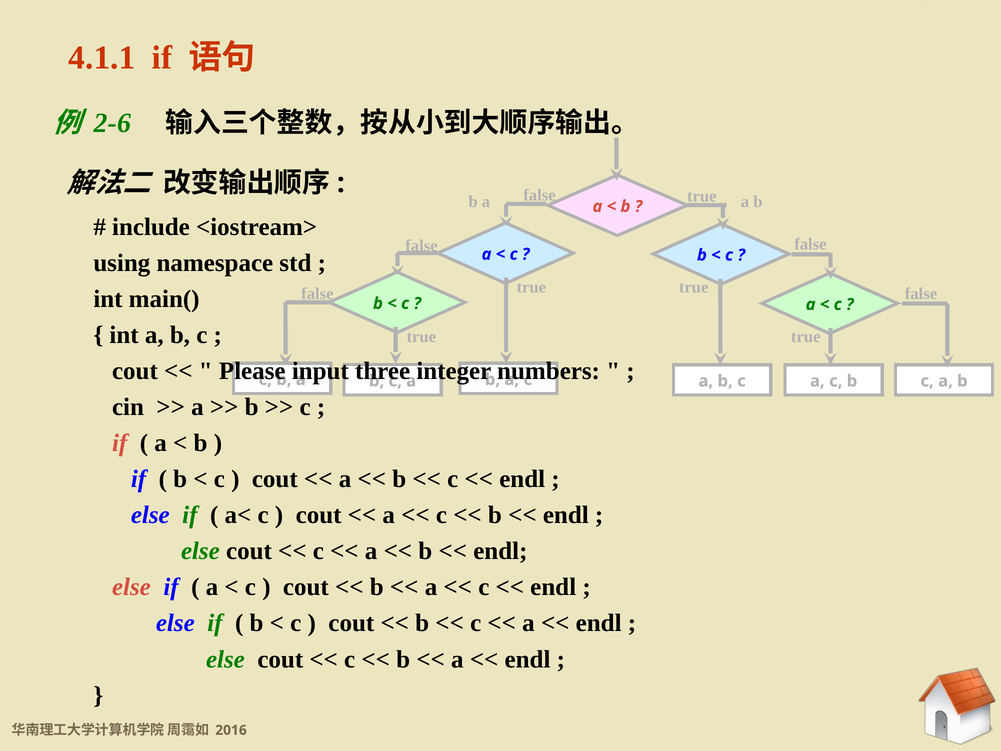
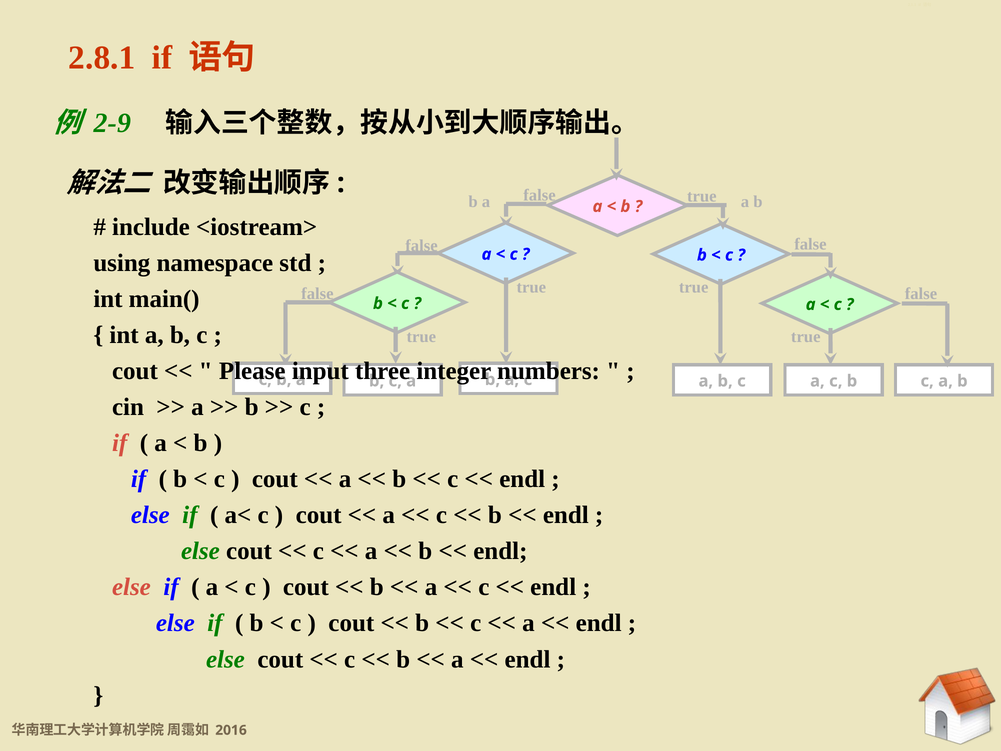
4.1.1: 4.1.1 -> 2.8.1 (102, 58)
2-6: 2-6 -> 2-9 (112, 123)
